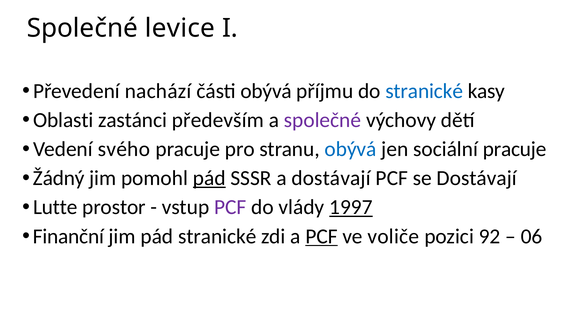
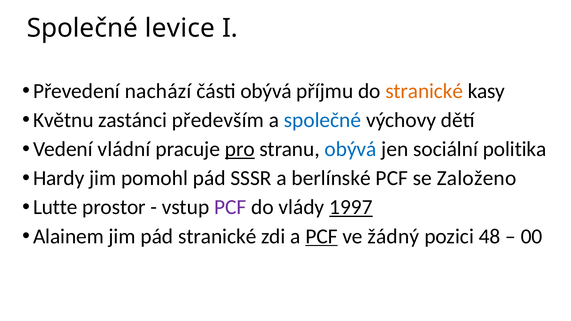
stranické colour: blue -> orange (424, 91)
Oblasti: Oblasti -> Květnu (63, 120)
společné colour: purple -> blue (323, 120)
svého: svého -> vládní (124, 149)
pro underline: none -> present (240, 149)
sociální pracuje: pracuje -> politika (515, 149)
Žádný: Žádný -> Hardy (59, 178)
pád underline: present -> none (209, 178)
a dostávají: dostávají -> berlínské (331, 178)
se Dostávají: Dostávají -> Založeno (477, 178)
Finanční: Finanční -> Alainem (68, 236)
voliče: voliče -> žádný (393, 236)
92: 92 -> 48 (490, 236)
06: 06 -> 00 (532, 236)
